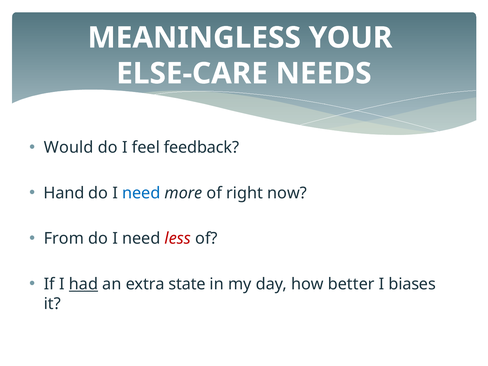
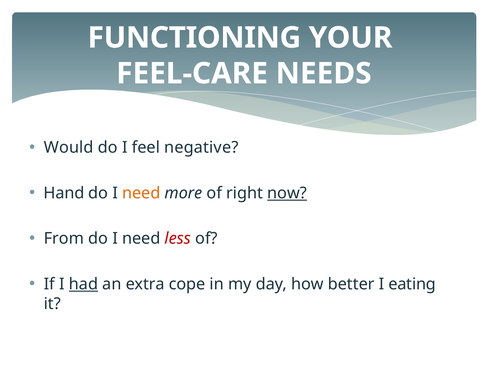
MEANINGLESS: MEANINGLESS -> FUNCTIONING (194, 38)
ELSE-CARE: ELSE-CARE -> FEEL-CARE (192, 74)
feedback: feedback -> negative (201, 148)
need colour: blue -> orange (141, 193)
now underline: none -> present (287, 193)
state: state -> cope (187, 284)
biases: biases -> eating (412, 284)
